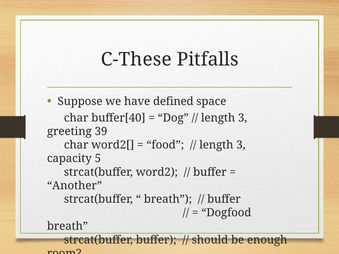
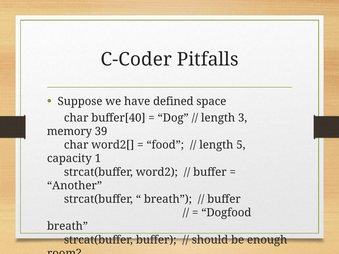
C-These: C-These -> C-Coder (136, 59)
greeting: greeting -> memory (69, 132)
3: 3 -> 5 (241, 145)
5: 5 -> 1 (98, 159)
